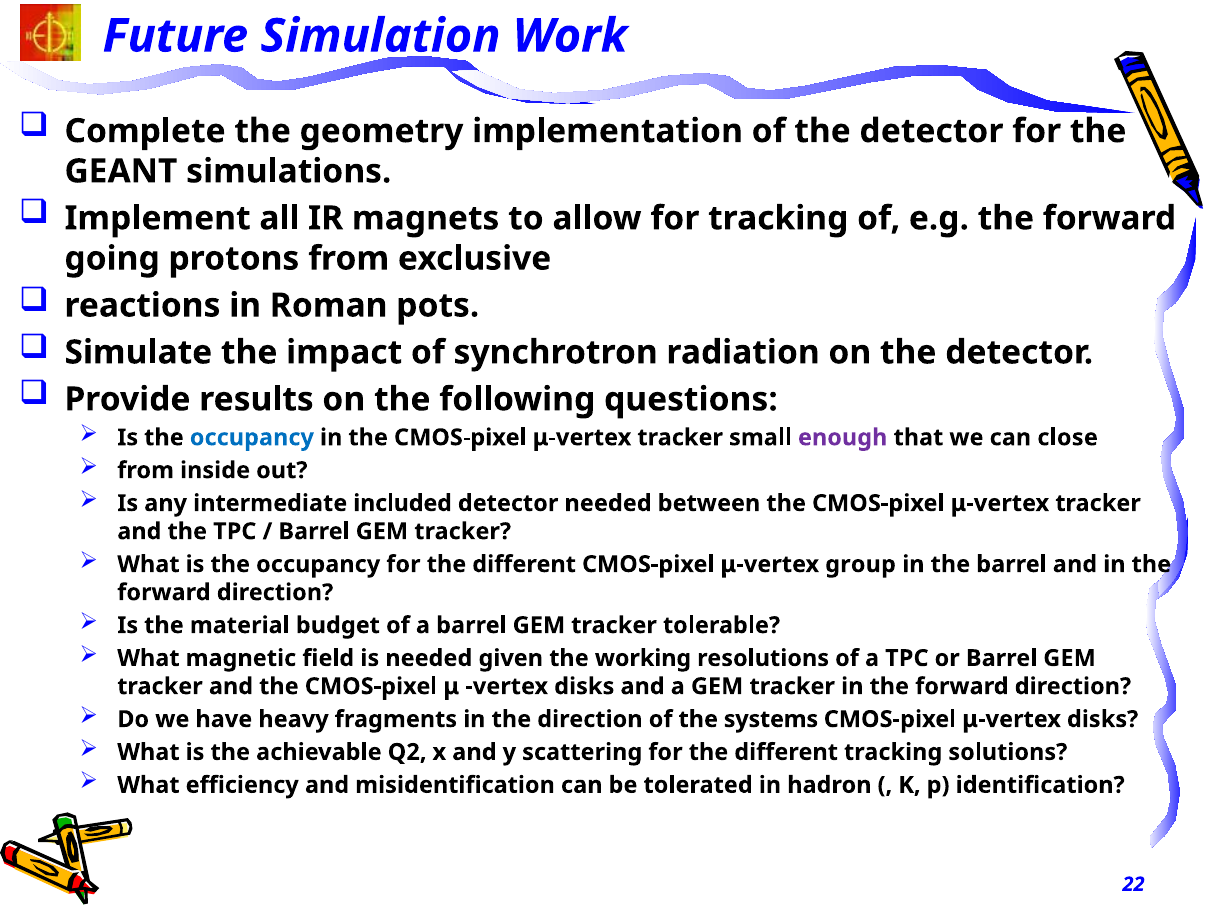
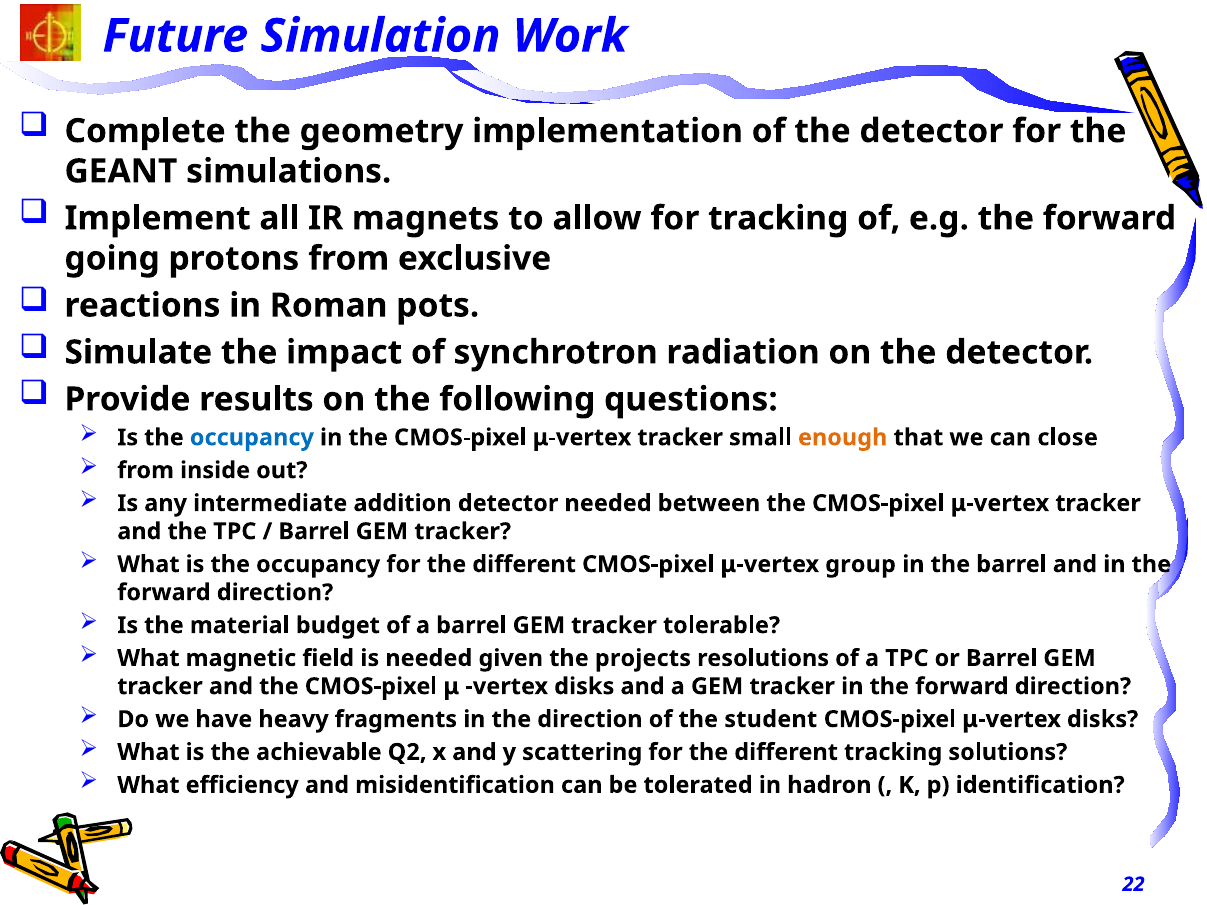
enough colour: purple -> orange (843, 438)
included: included -> addition (402, 503)
working: working -> projects (643, 658)
systems: systems -> student (771, 719)
